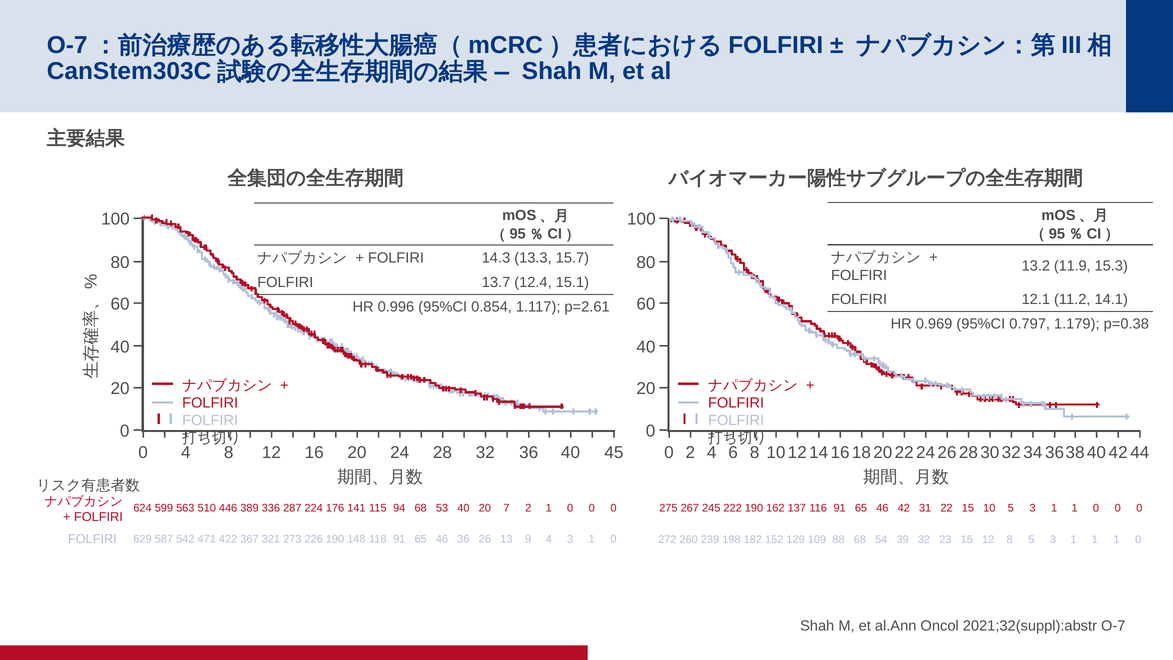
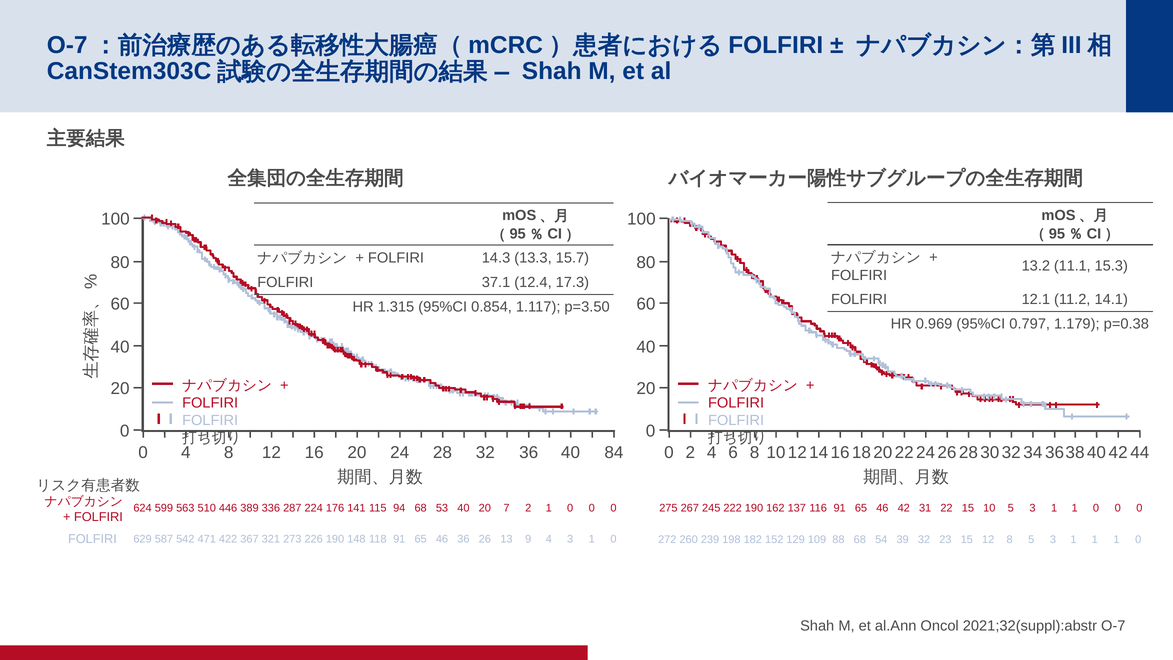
11.9: 11.9 -> 11.1 (1072, 266)
13.7: 13.7 -> 37.1 (496, 282)
15.1: 15.1 -> 17.3 (572, 282)
0.996: 0.996 -> 1.315 (396, 307)
p=2.61: p=2.61 -> p=3.50 (587, 307)
45: 45 -> 84 (614, 453)
